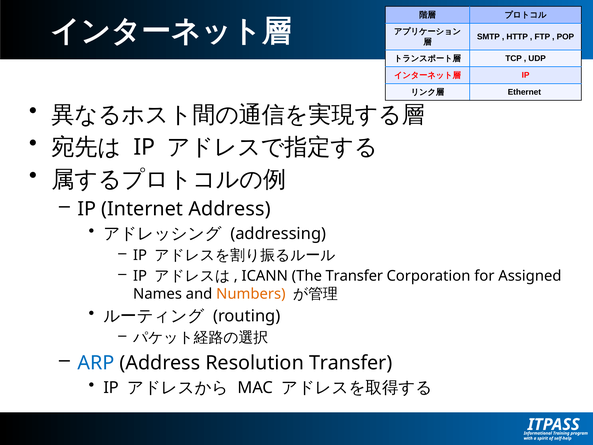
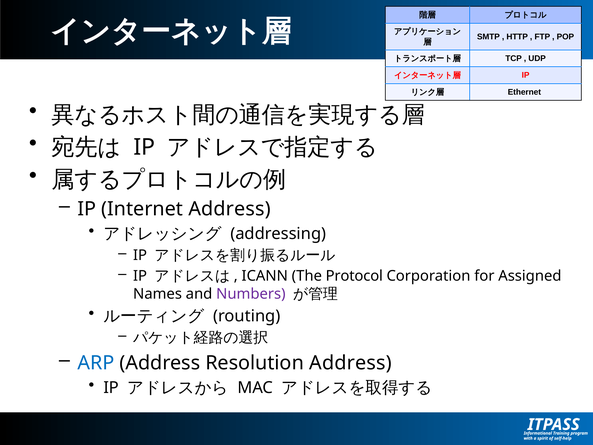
The Transfer: Transfer -> Protocol (354, 276)
Numbers colour: orange -> purple (251, 294)
Resolution Transfer: Transfer -> Address (351, 363)
